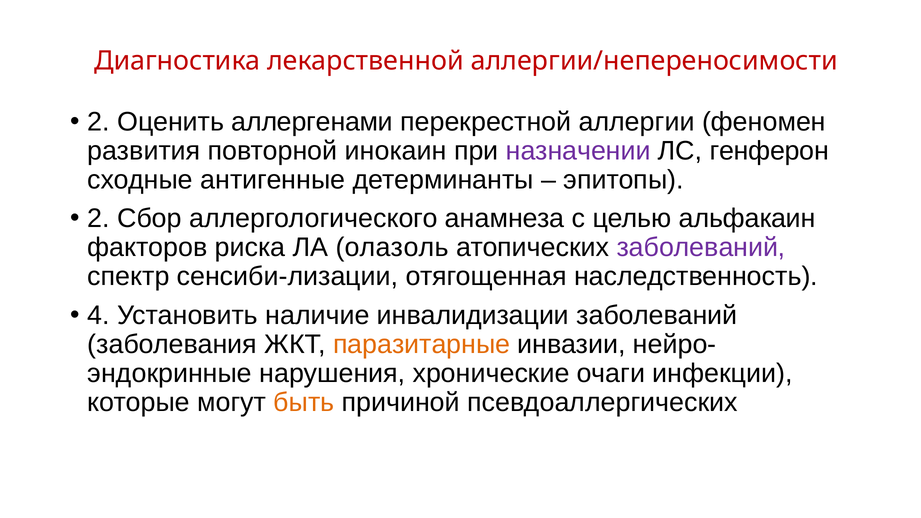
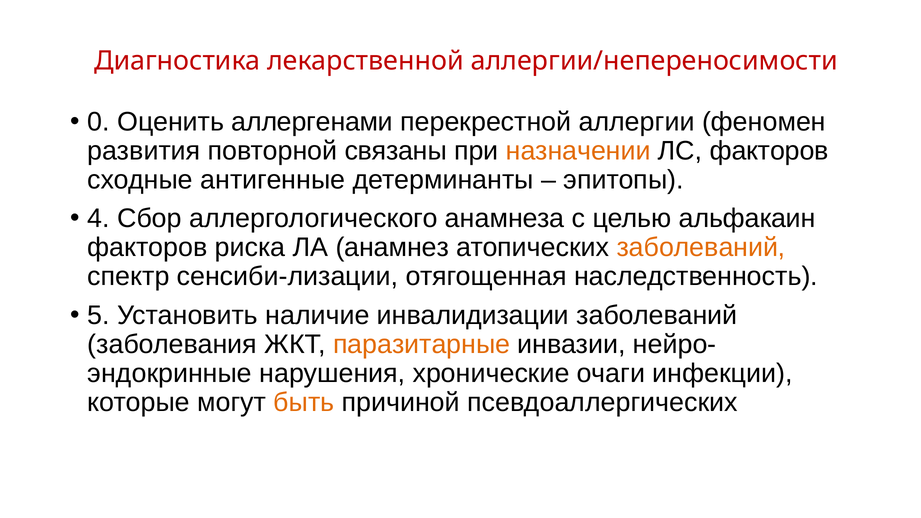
2: 2 -> 0 (99, 122)
инокаин: инокаин -> связаны (396, 151)
назначении colour: purple -> orange (578, 151)
ЛС генферон: генферон -> факторов (769, 151)
2: 2 -> 4 (99, 219)
олазоль: олазоль -> анамнез (392, 248)
заболеваний colour: purple -> orange (701, 248)
4: 4 -> 5 (99, 315)
